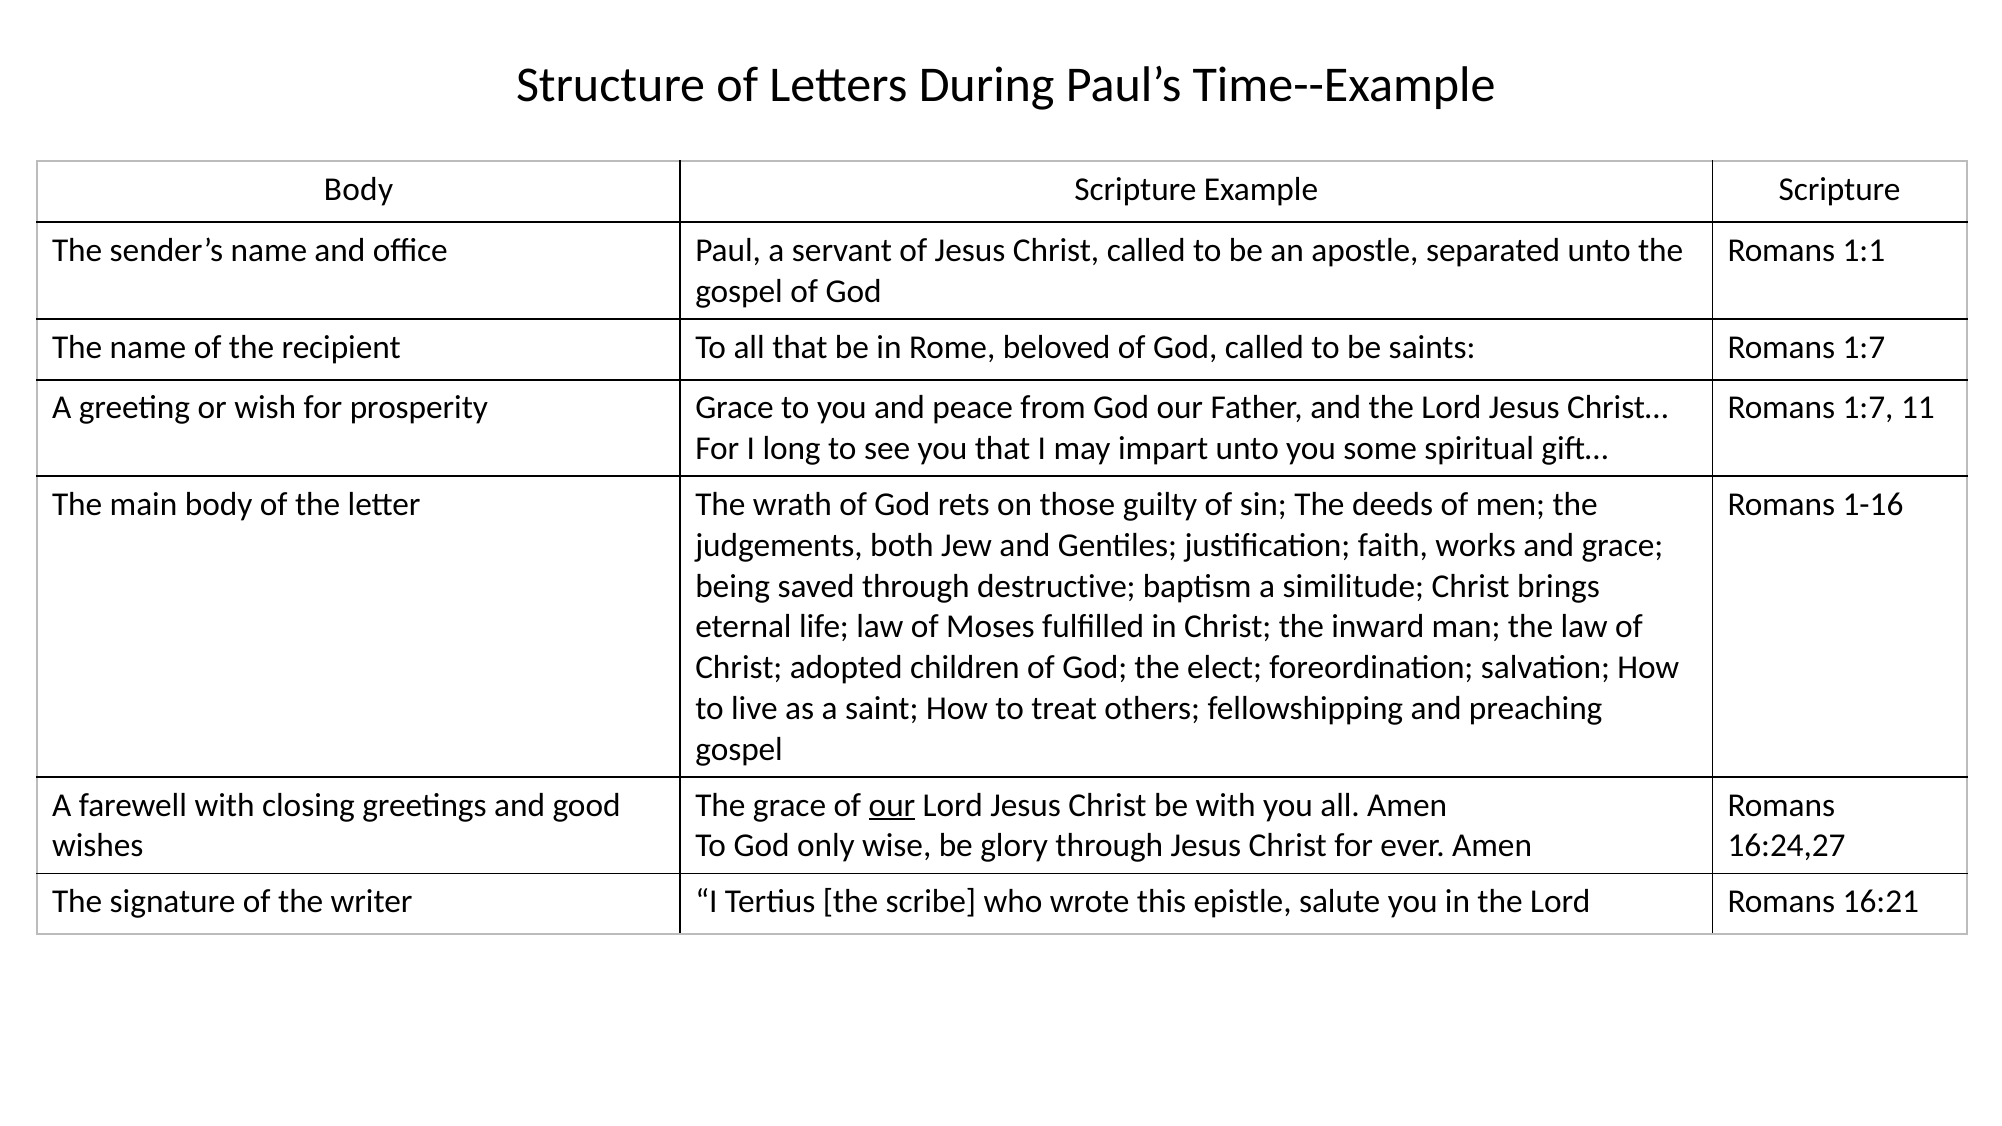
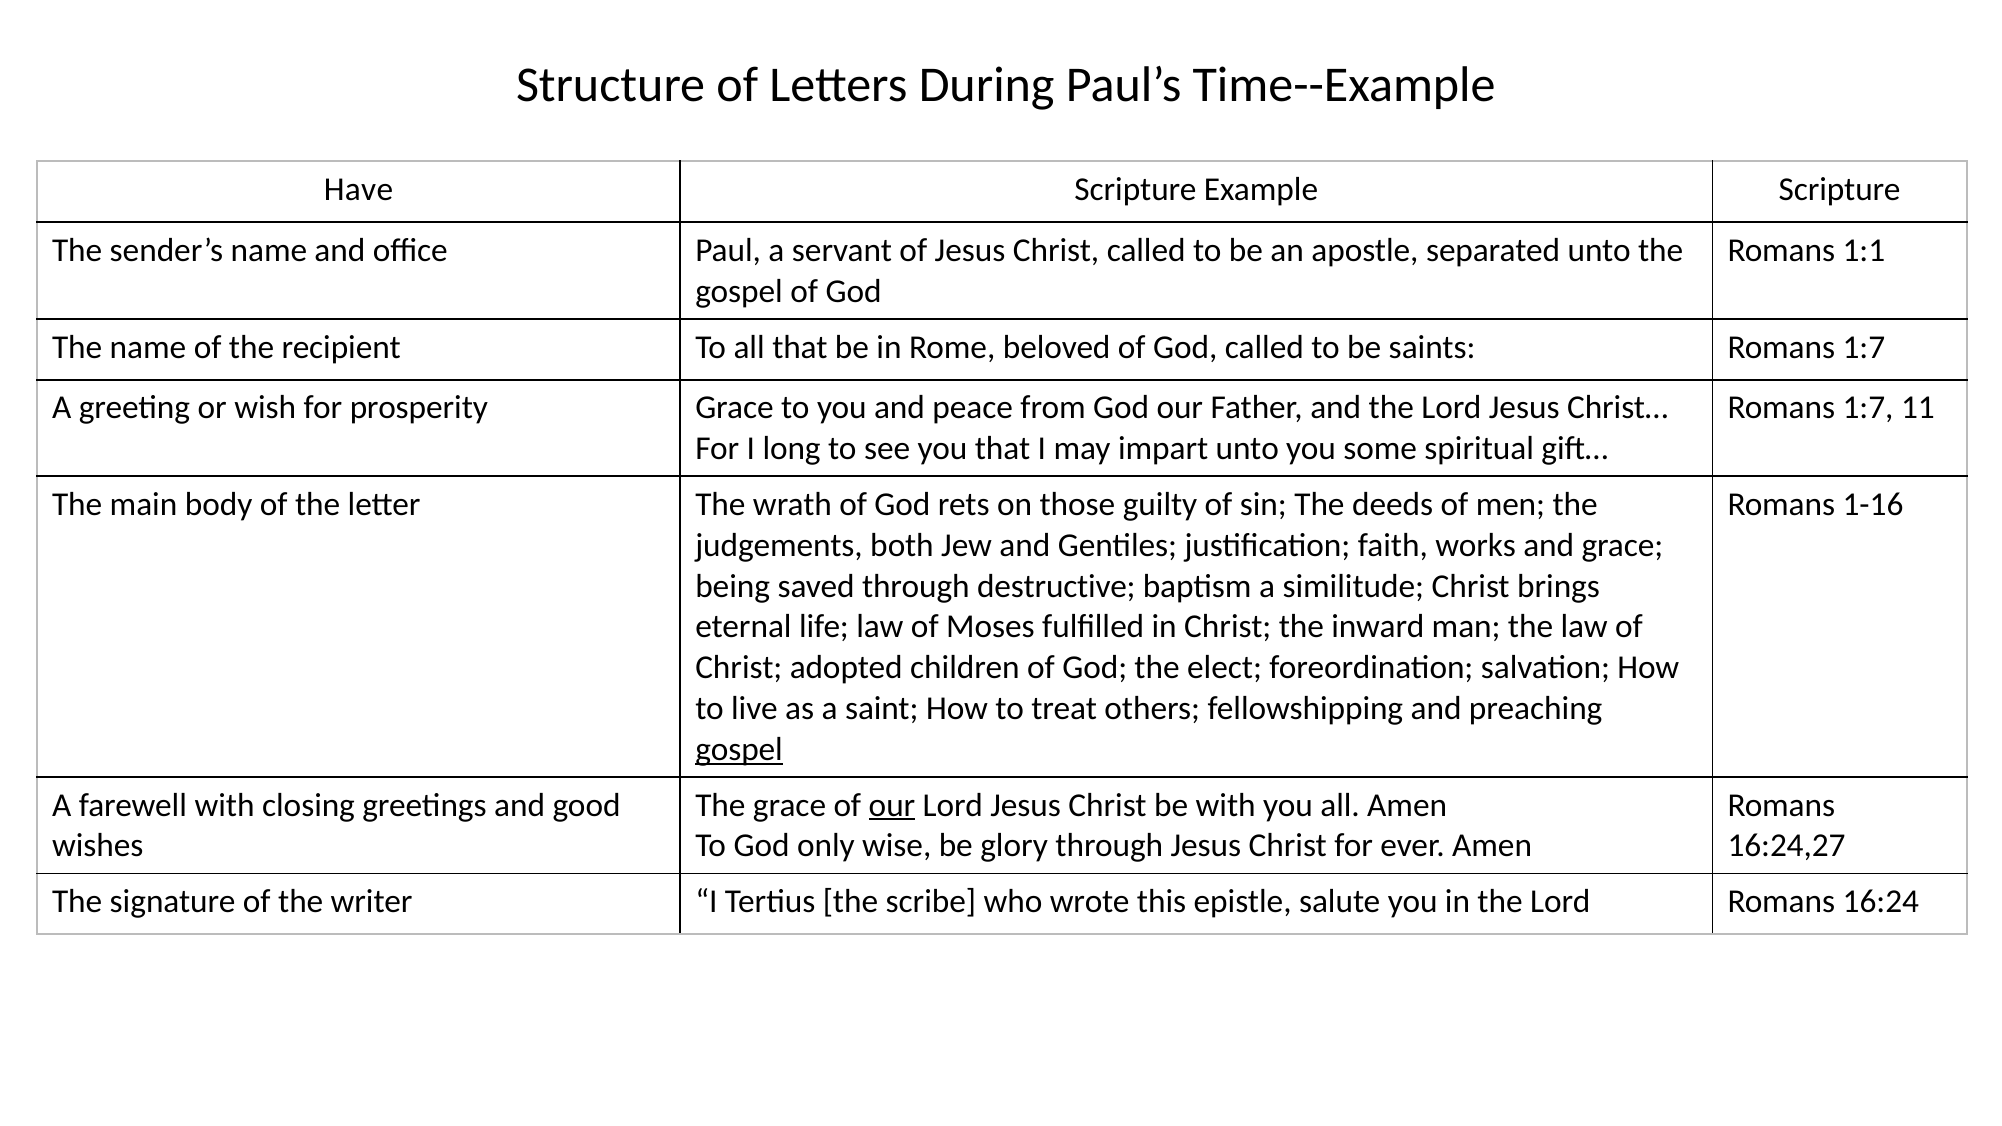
Body: Body -> Have (358, 190)
gospel underline: none -> present (739, 749)
16:21: 16:21 -> 16:24 (1881, 902)
